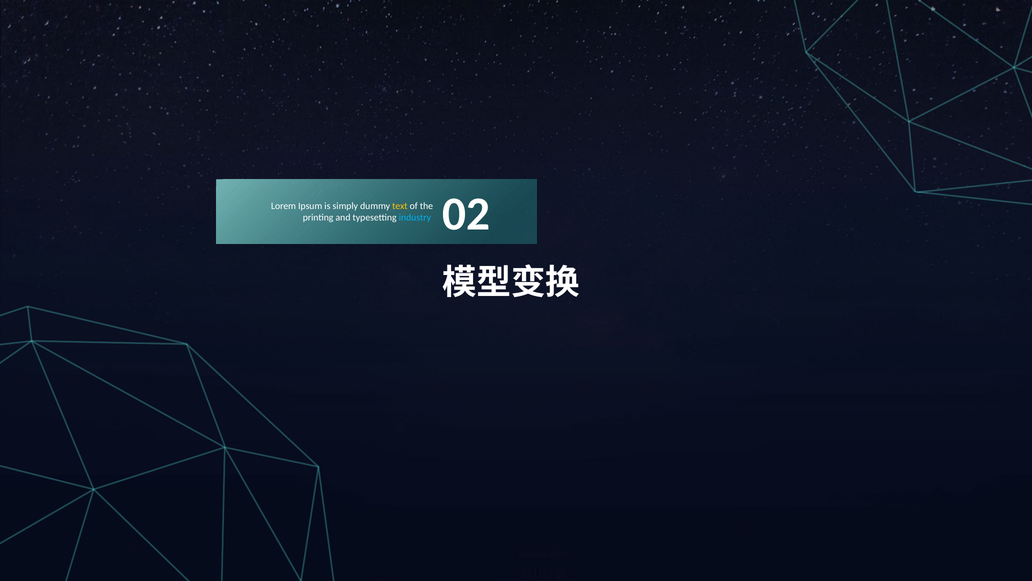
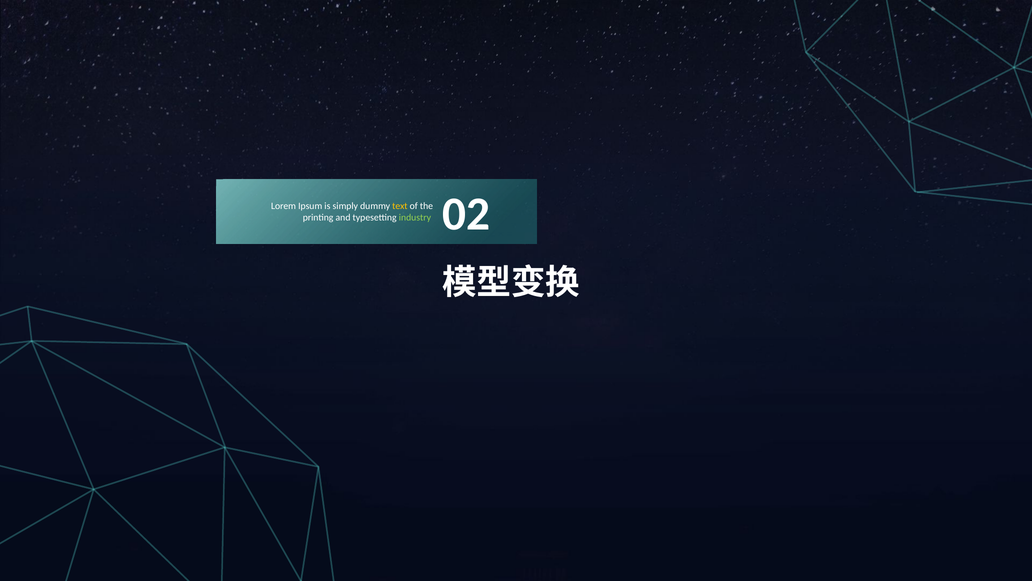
industry colour: light blue -> light green (415, 218)
